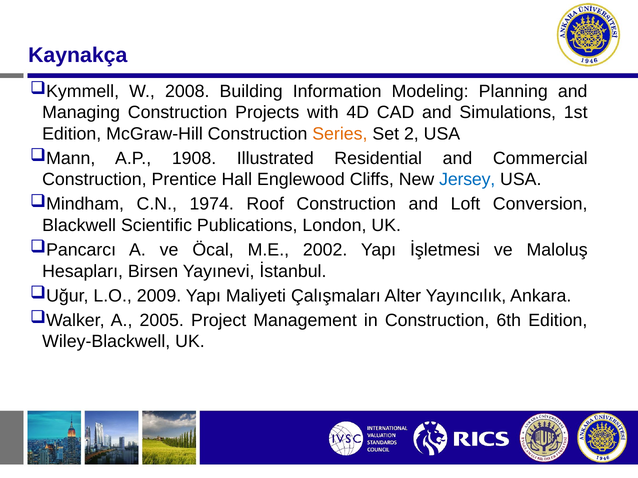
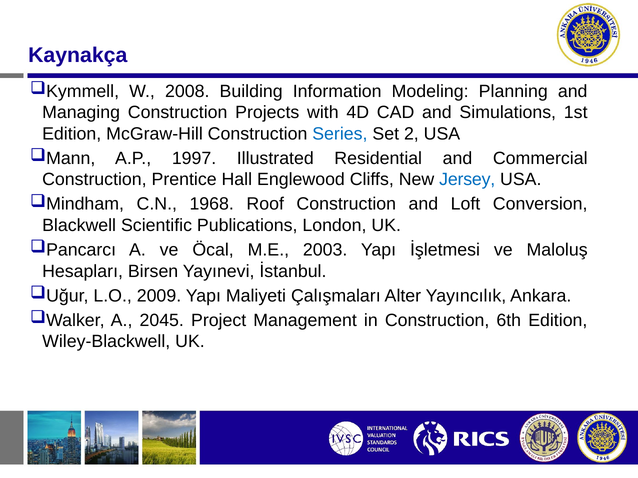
Series colour: orange -> blue (340, 134)
1908: 1908 -> 1997 (194, 158)
1974: 1974 -> 1968 (212, 204)
2002: 2002 -> 2003 (325, 250)
2005: 2005 -> 2045 (162, 321)
